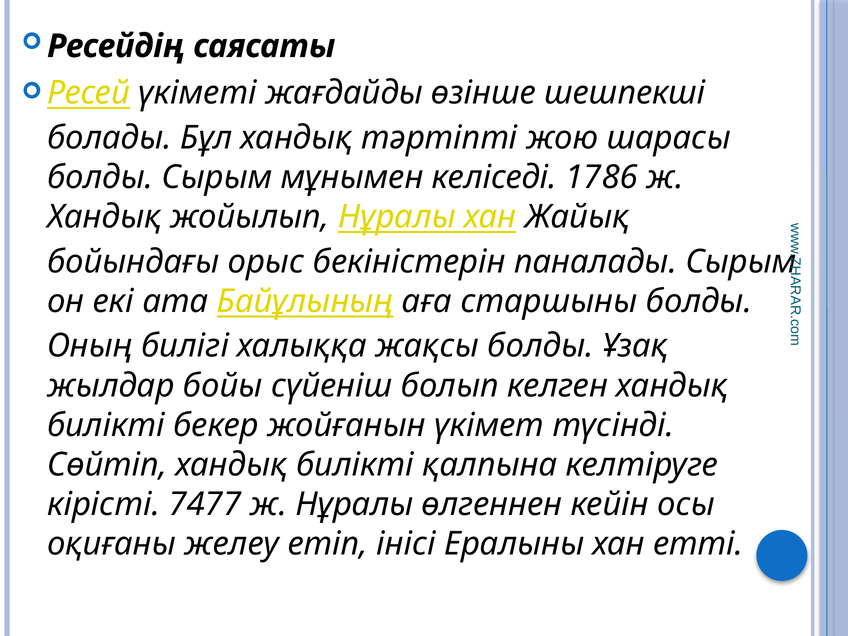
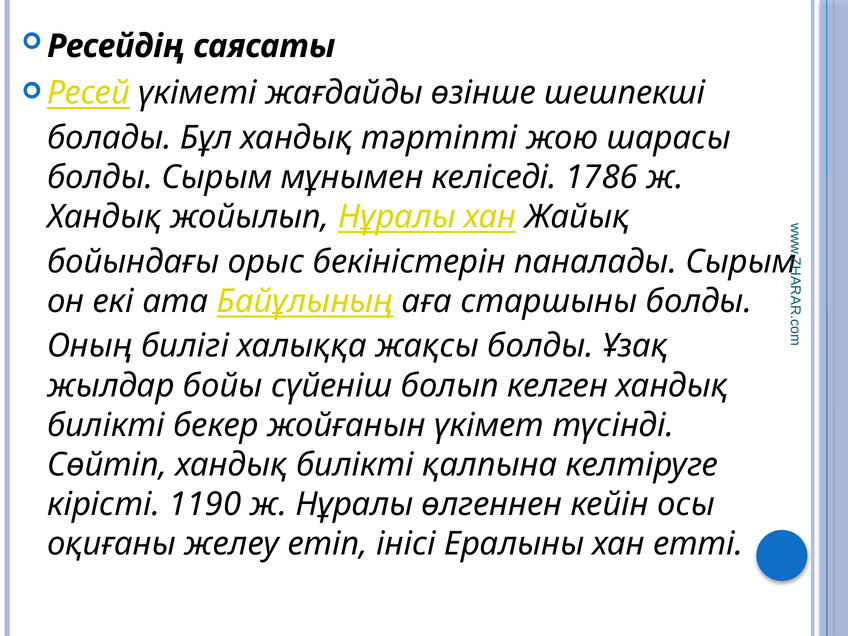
7477: 7477 -> 1190 (205, 504)
